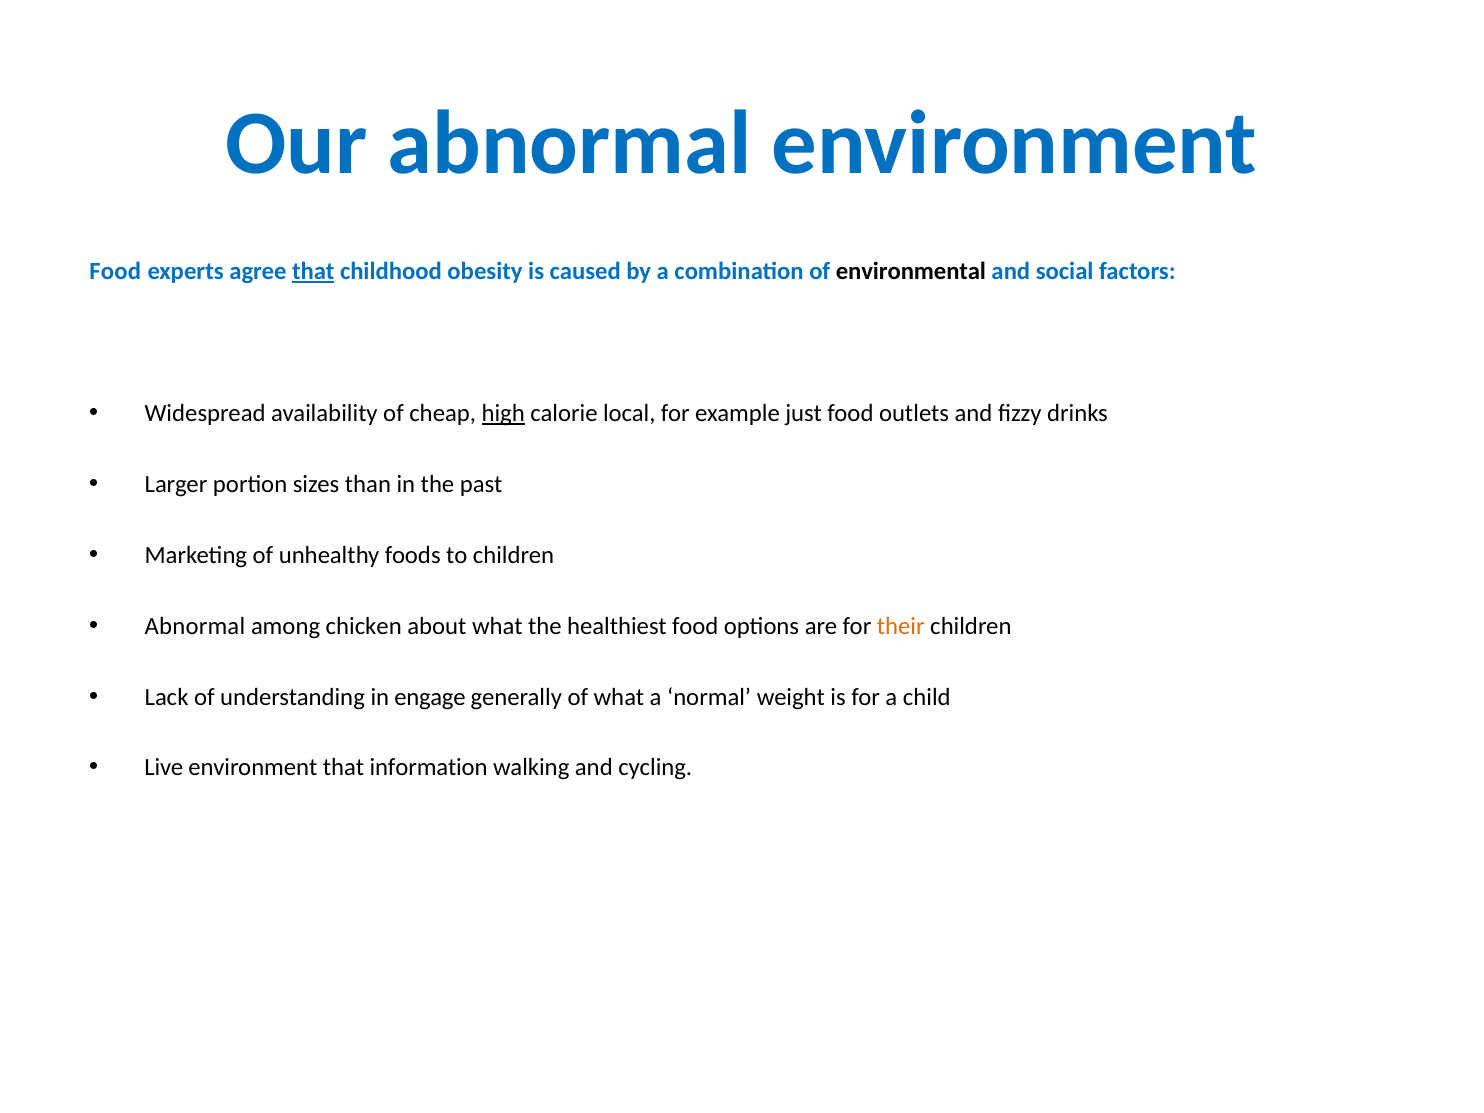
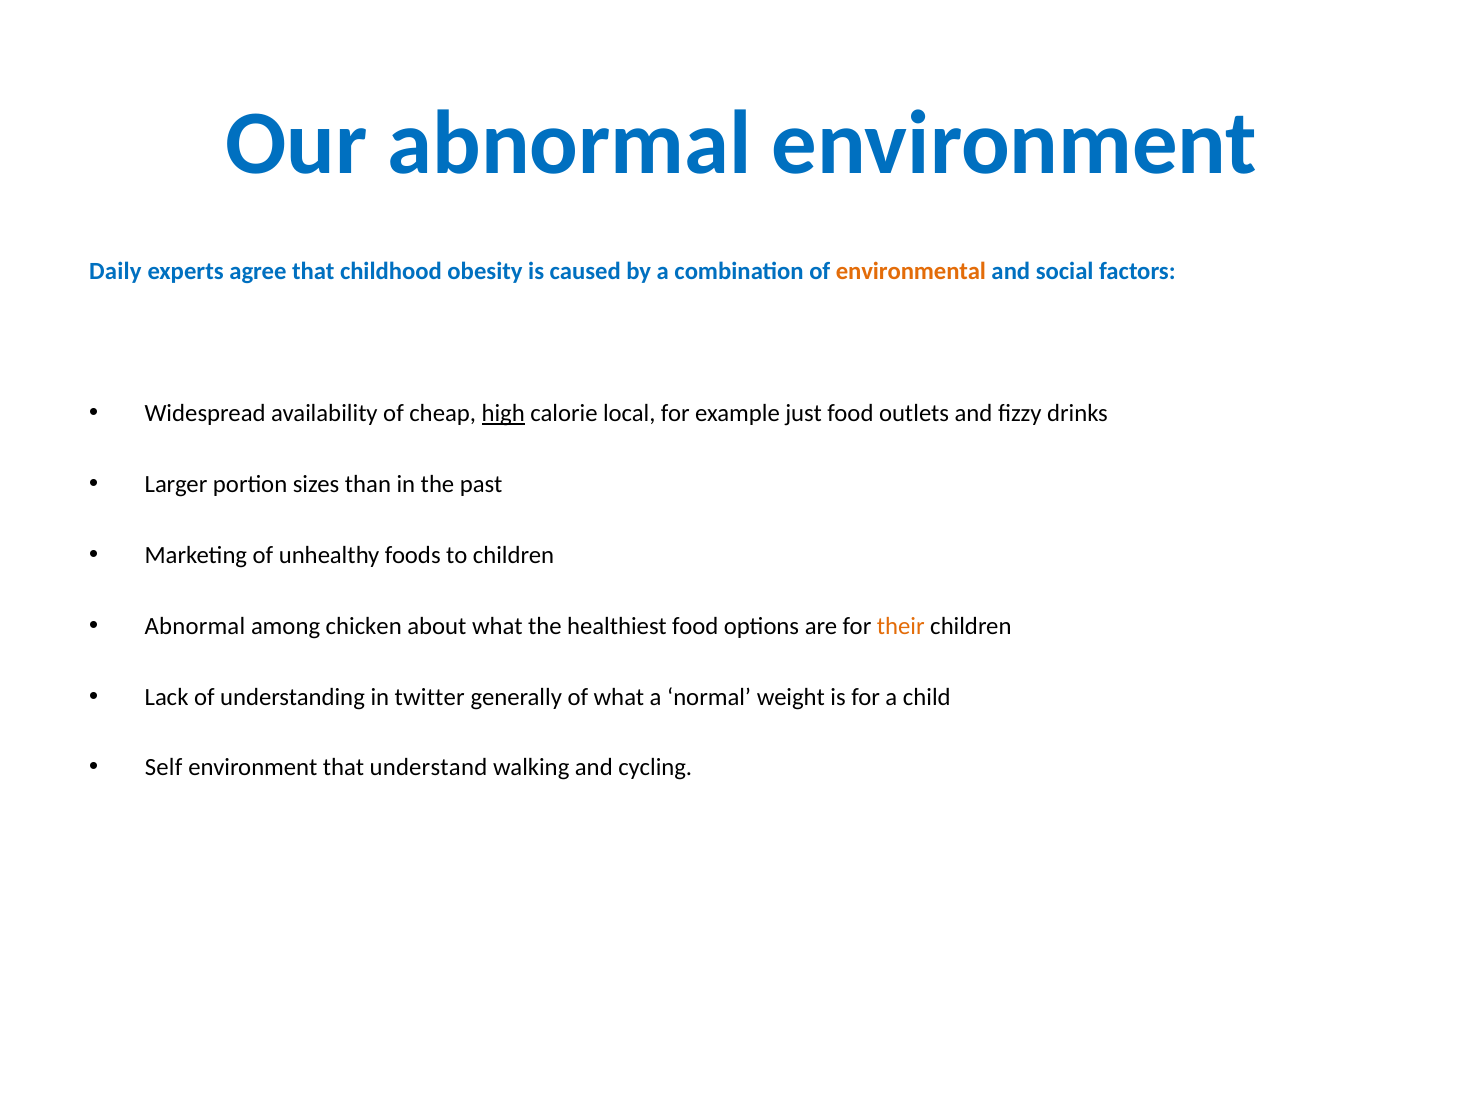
Food: Food -> Daily (115, 271)
that underline: present -> none (313, 271)
environmental colour: black -> orange (911, 271)
engage: engage -> twitter (430, 697)
Live: Live -> Self (164, 768)
information: information -> understand (428, 768)
